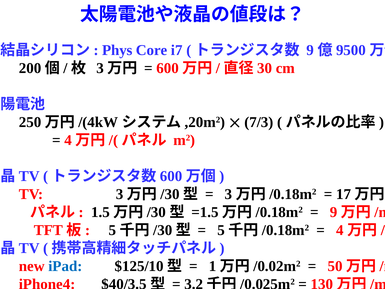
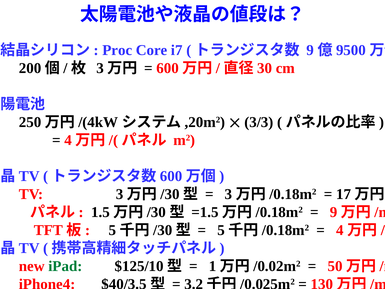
Phys: Phys -> Proc (117, 50)
7/3: 7/3 -> 3/3 (259, 122)
iPad colour: blue -> green (65, 266)
